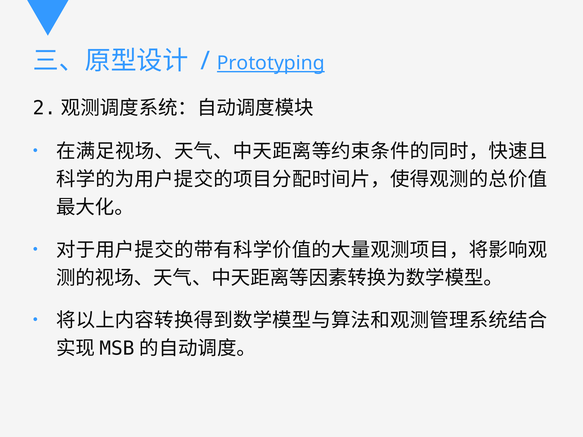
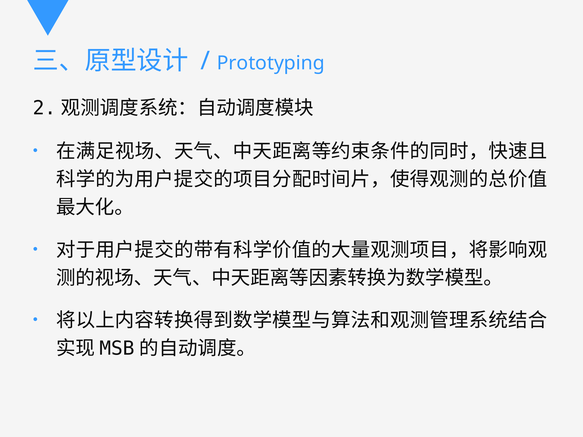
Prototyping underline: present -> none (271, 63)
